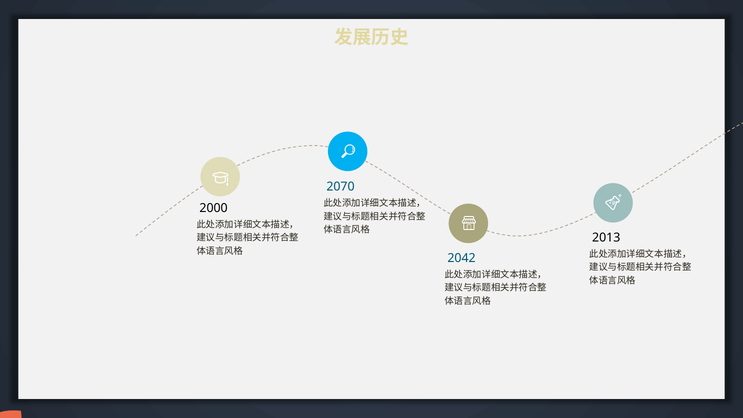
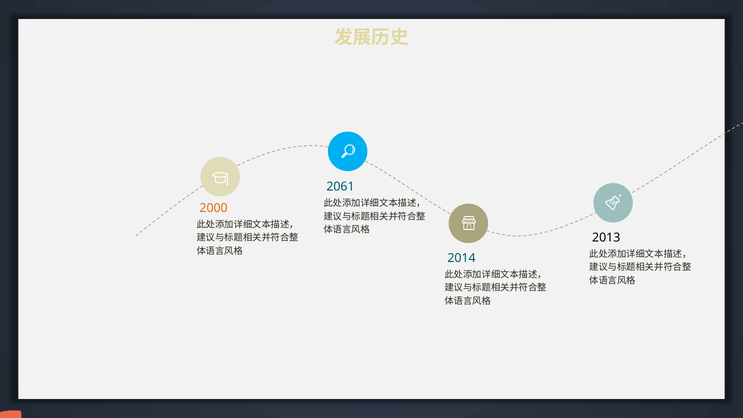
2070: 2070 -> 2061 (341, 187)
2000 colour: black -> orange (214, 208)
2042: 2042 -> 2014 (462, 258)
